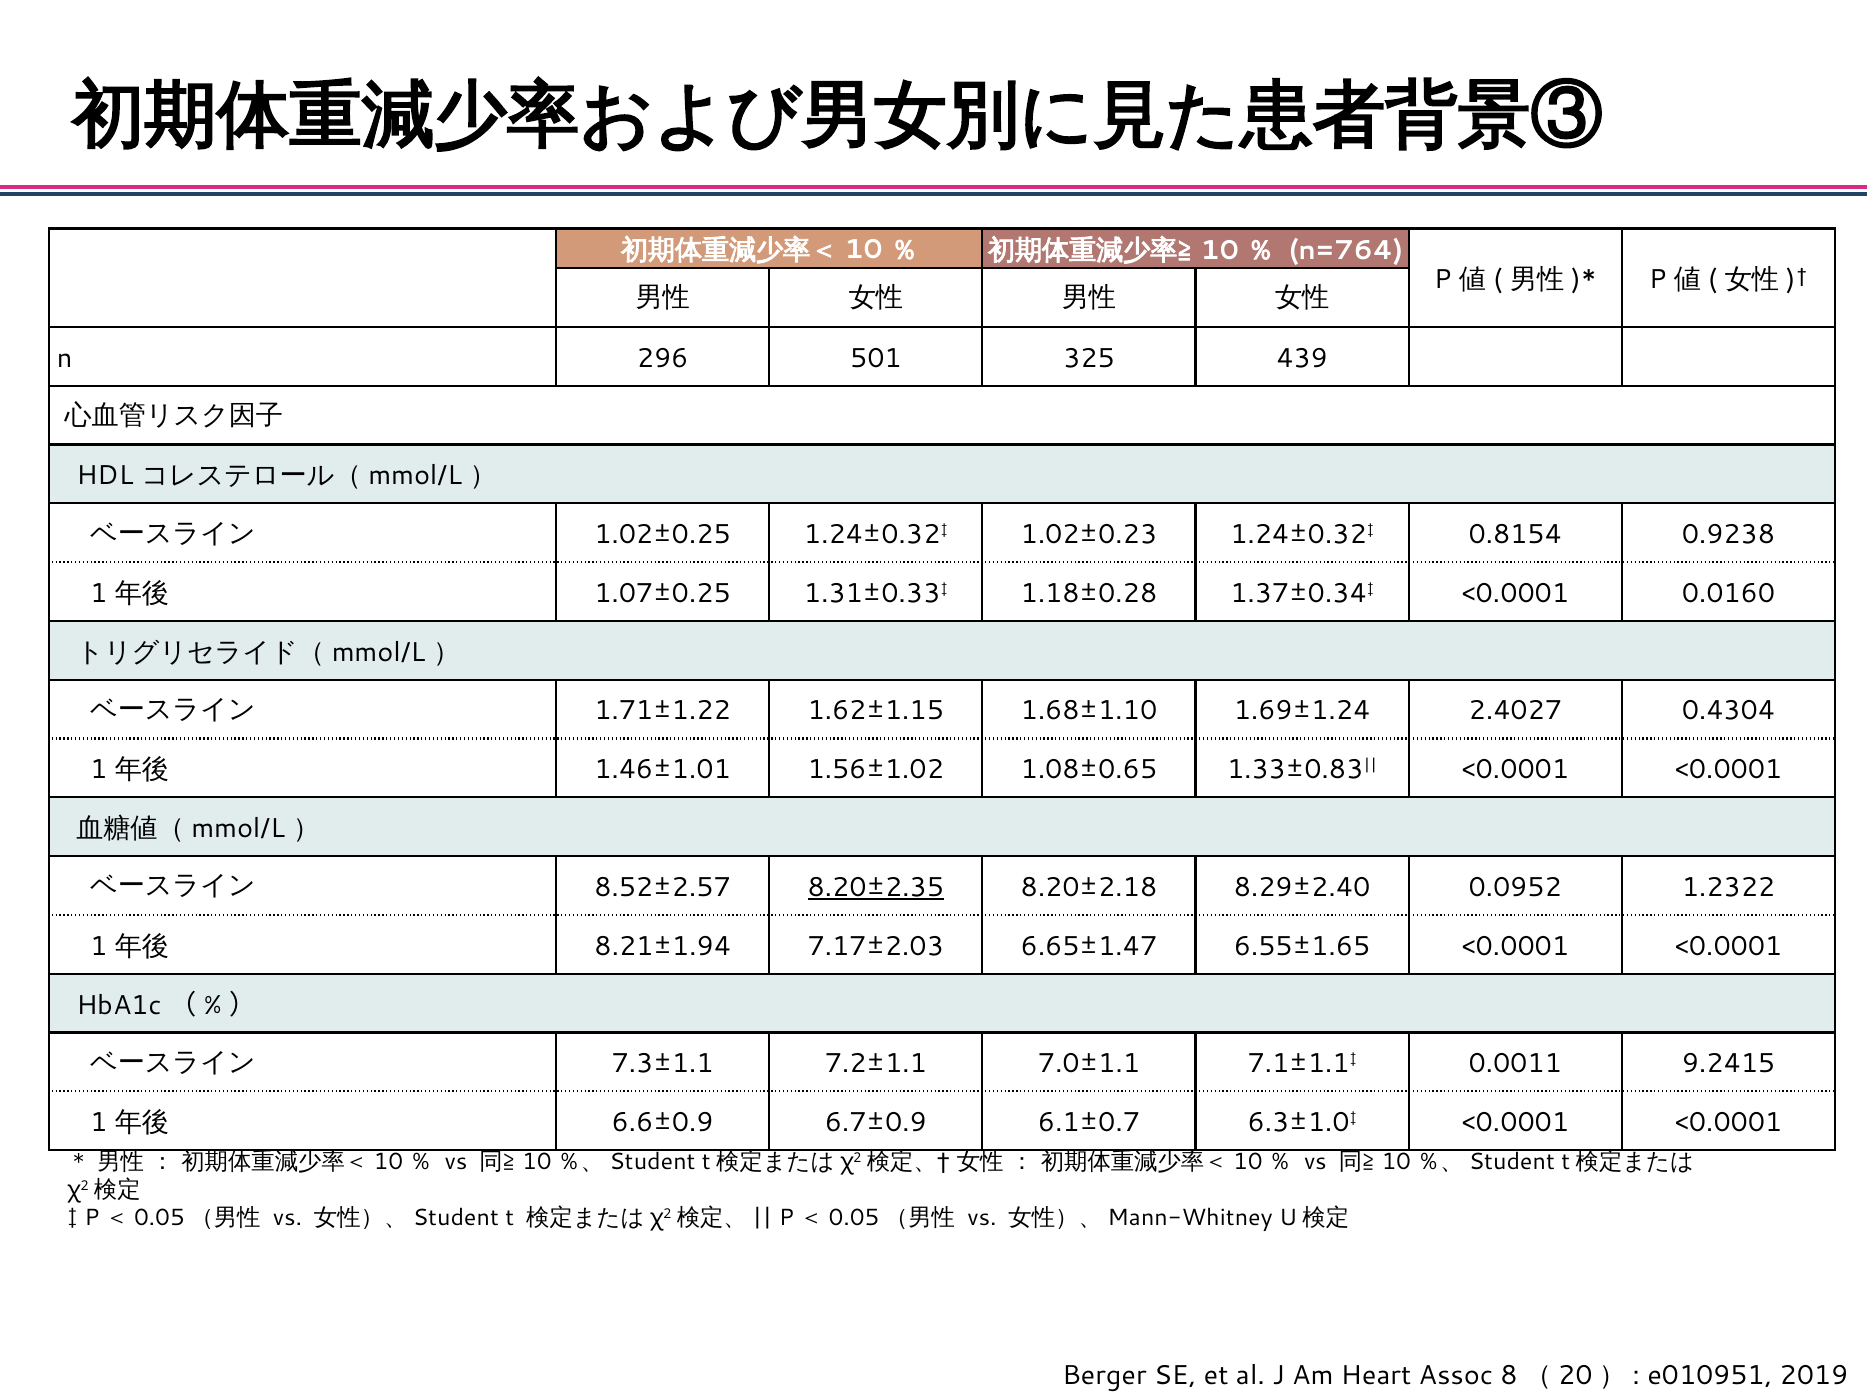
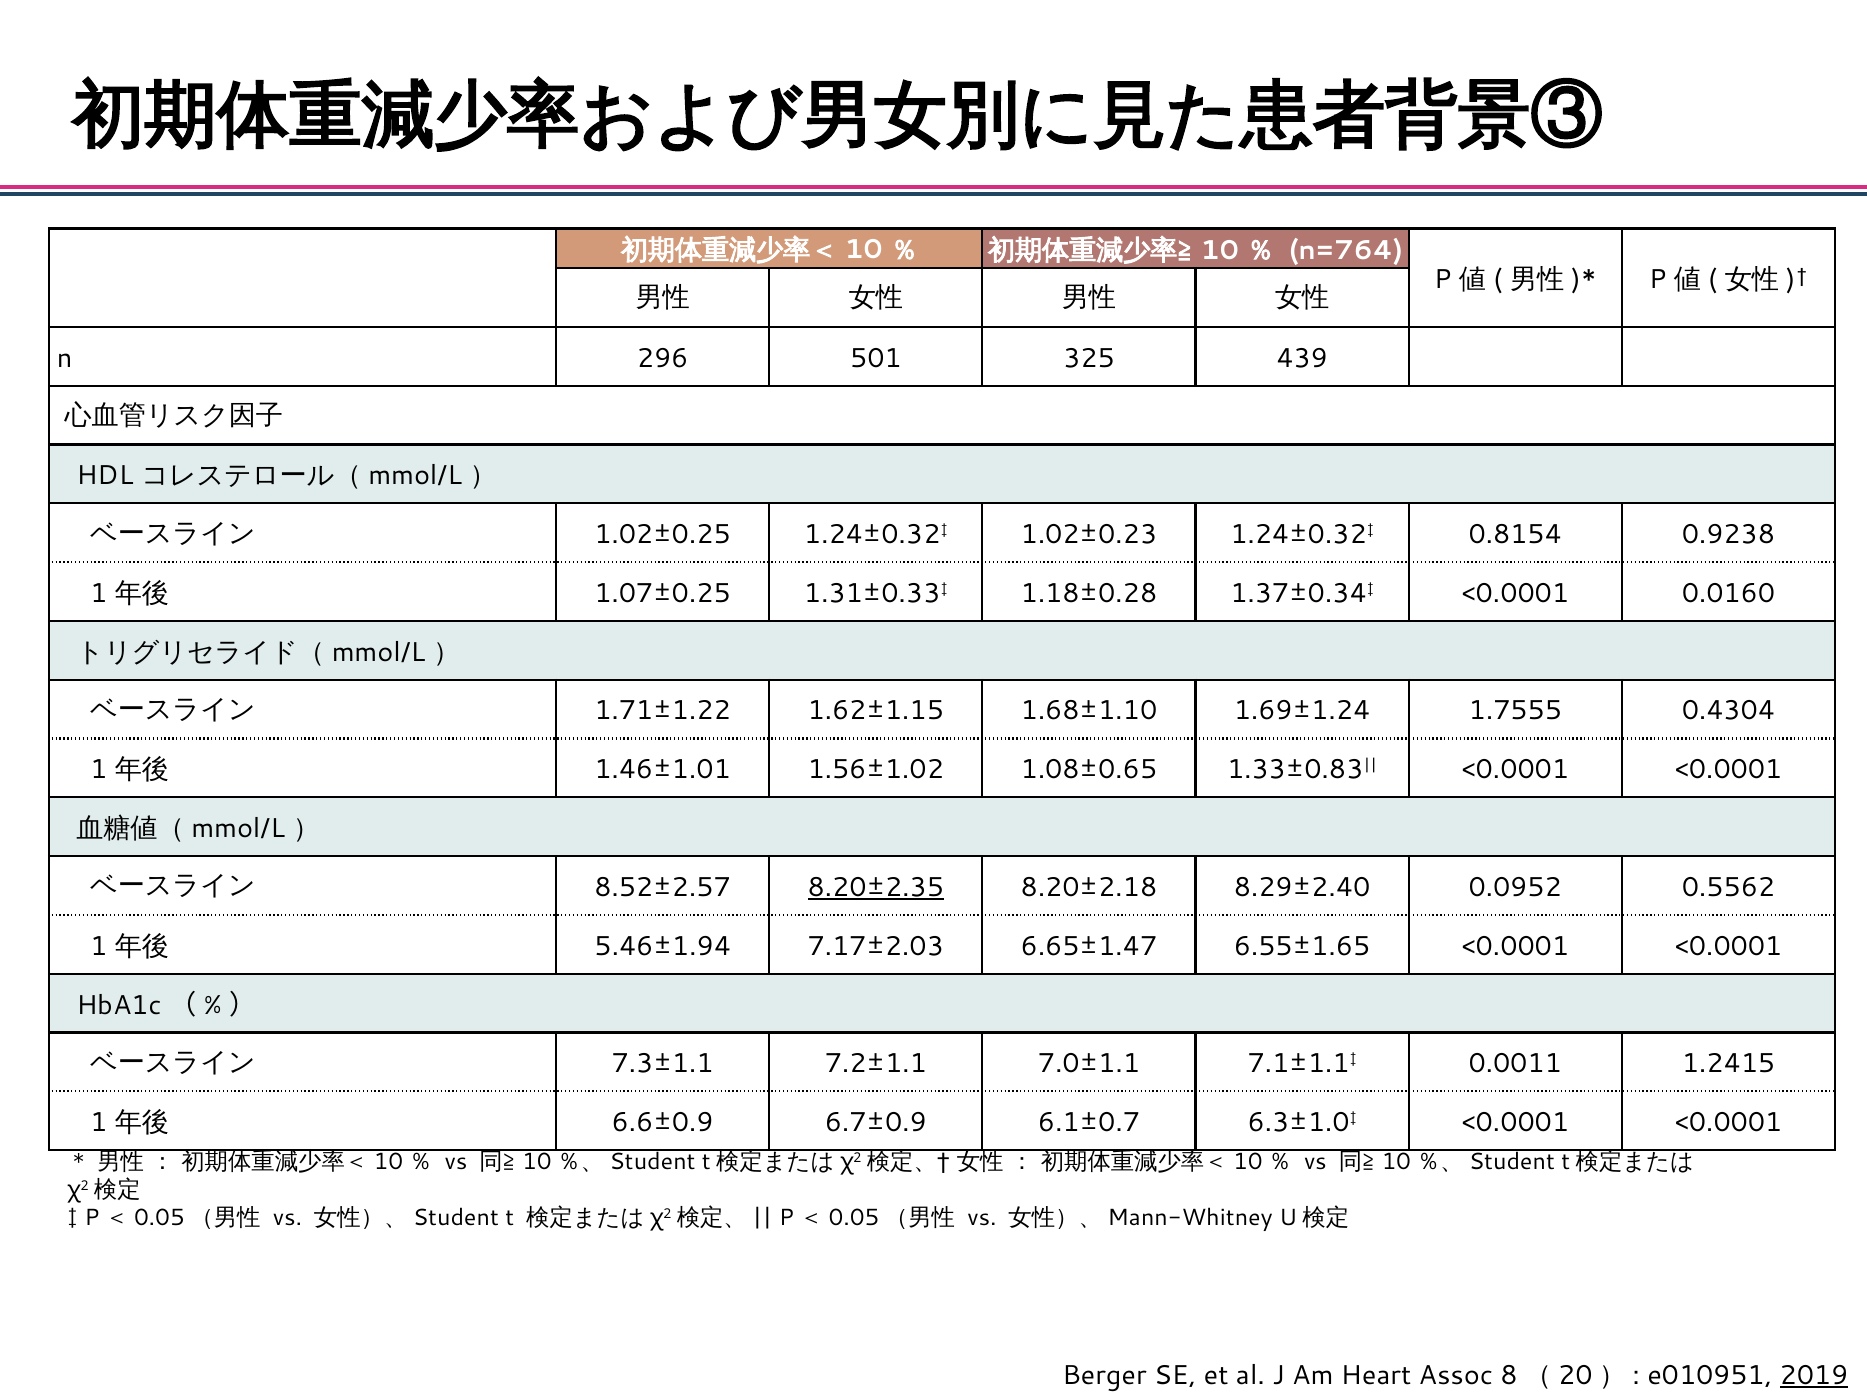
2.4027: 2.4027 -> 1.7555 (1515, 711)
1.2322: 1.2322 -> 0.5562 (1728, 887)
8.21±1.94: 8.21±1.94 -> 5.46±1.94 (663, 946)
9.2415: 9.2415 -> 1.2415 (1728, 1064)
2019 underline: none -> present (1814, 1376)
